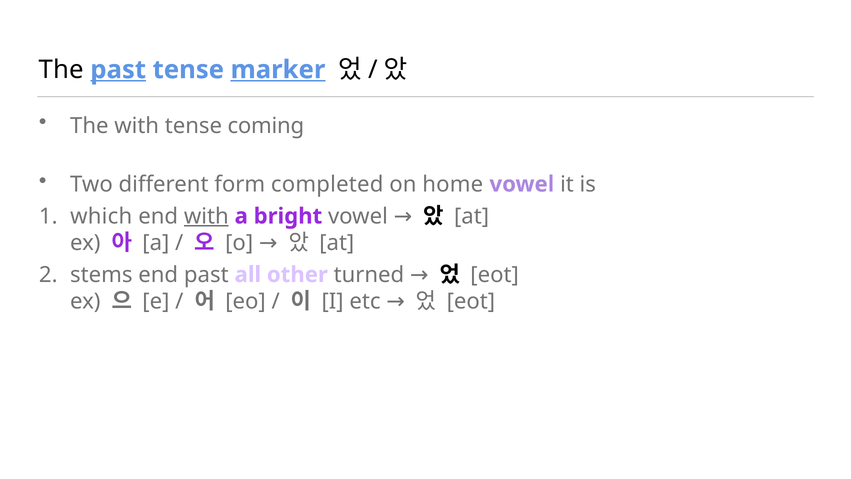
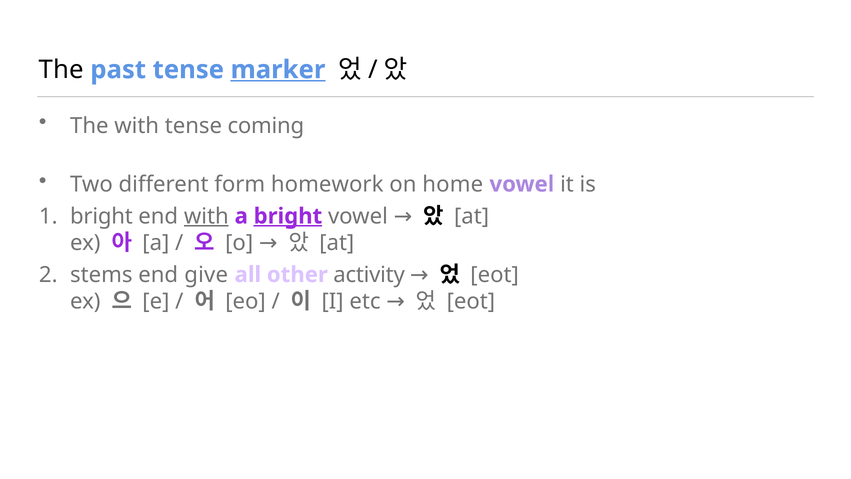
past underline: present -> none (118, 70)
completed: completed -> homework (327, 184)
which: which -> bright (101, 216)
bright underline: none -> present (288, 216)
end past: past -> give (206, 275)
turned: turned -> activity (369, 275)
